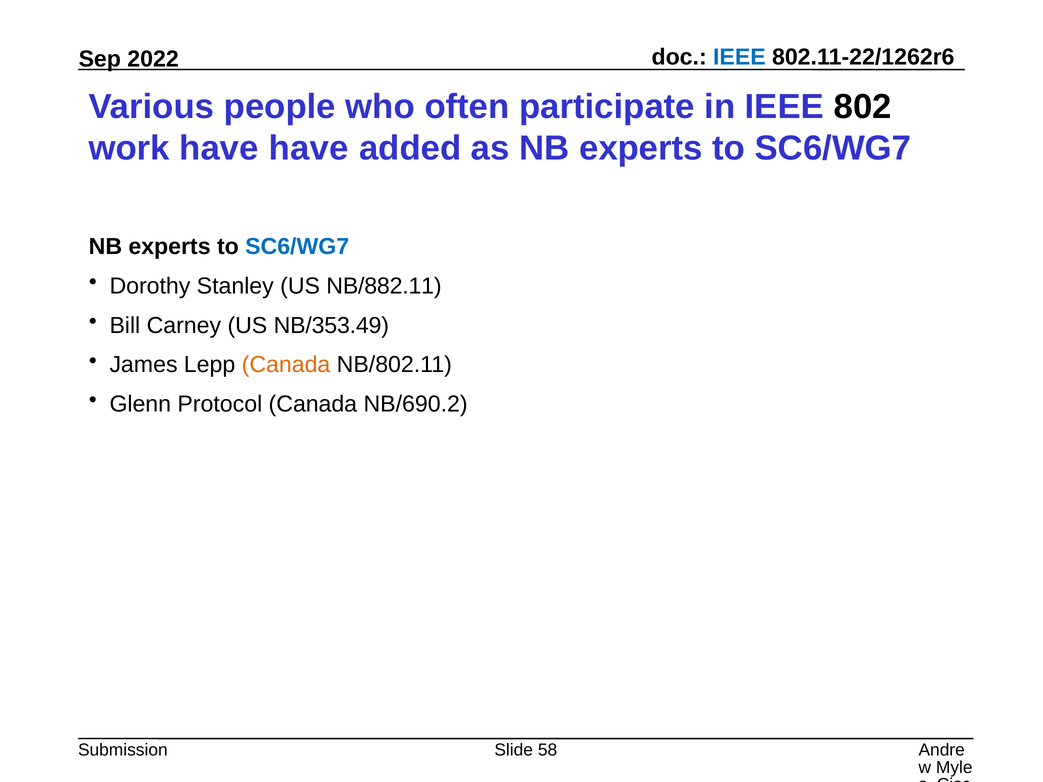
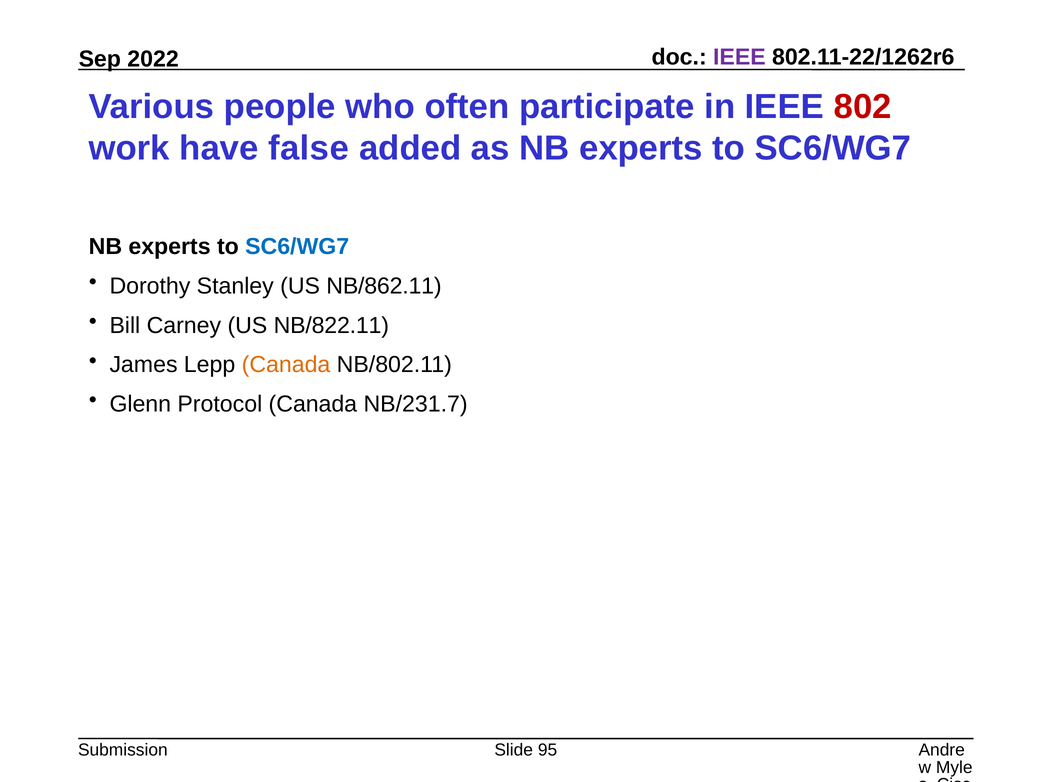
IEEE colour: blue -> purple (739, 57)
802 colour: black -> red (863, 107)
have have: have -> false (309, 149)
NB/882.11: NB/882.11 -> NB/862.11 (384, 286)
NB/353.49: NB/353.49 -> NB/822.11 (331, 326)
NB/690.2: NB/690.2 -> NB/231.7 (416, 404)
58: 58 -> 95 (548, 750)
